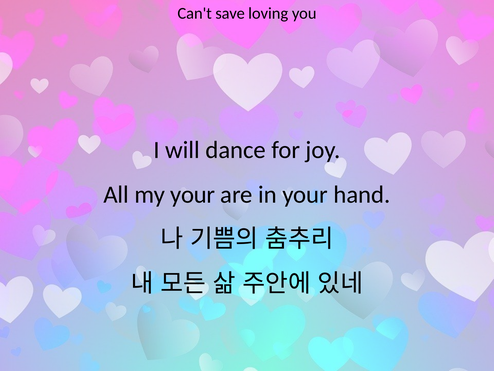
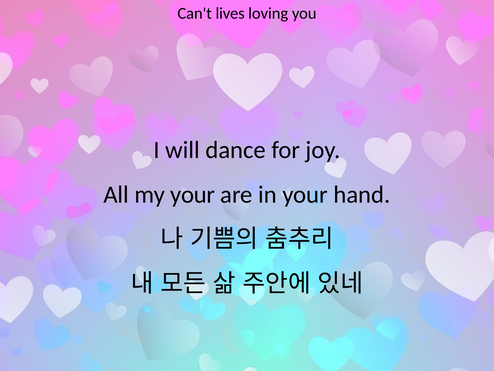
save: save -> lives (230, 14)
